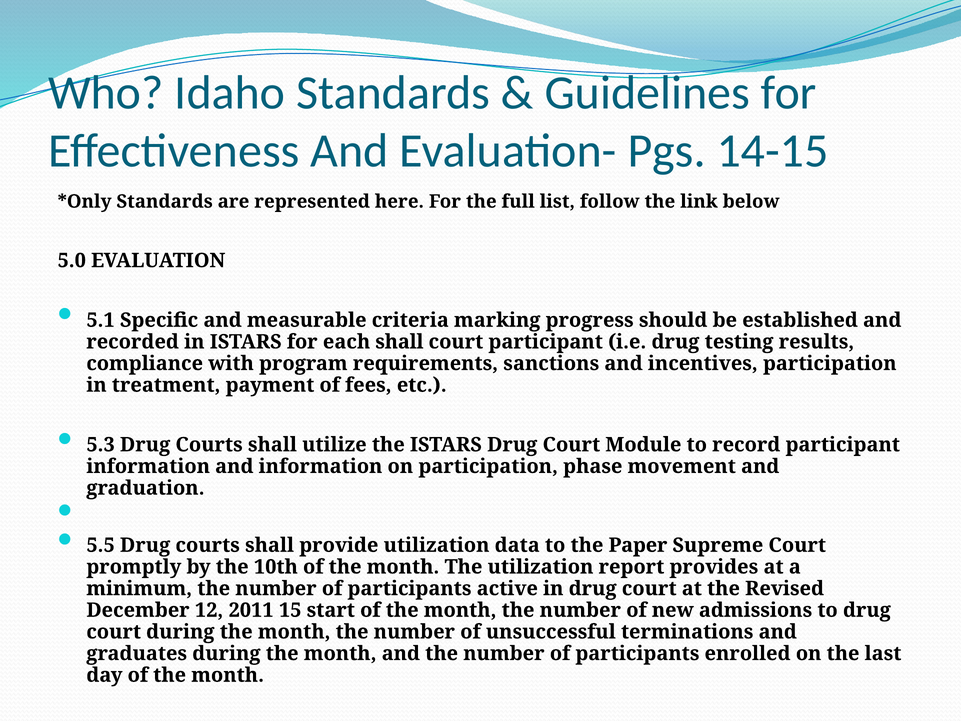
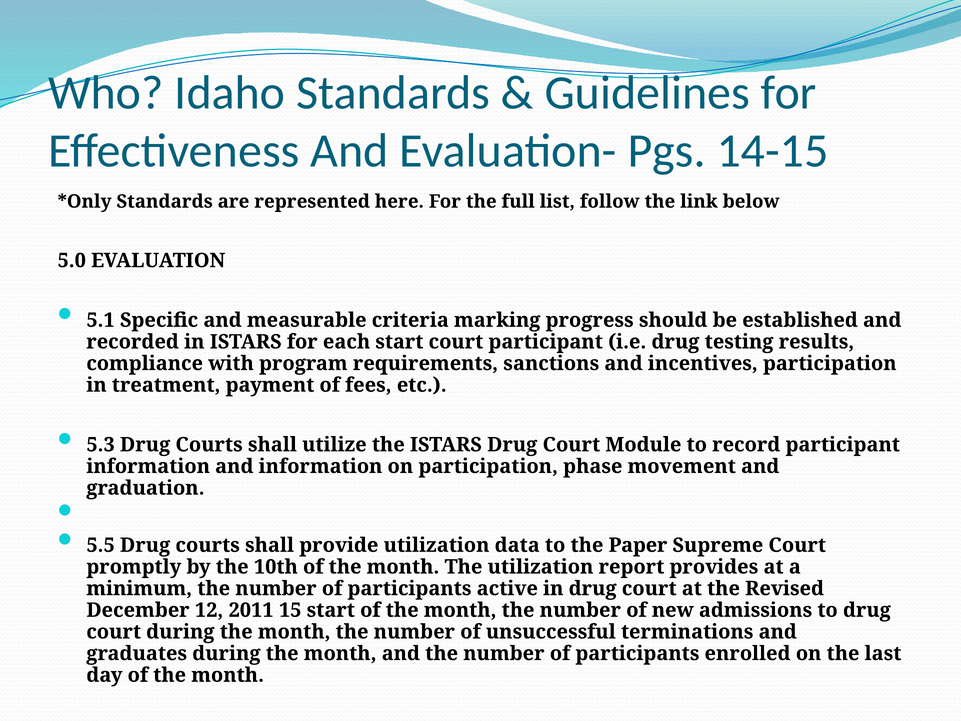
each shall: shall -> start (399, 342)
